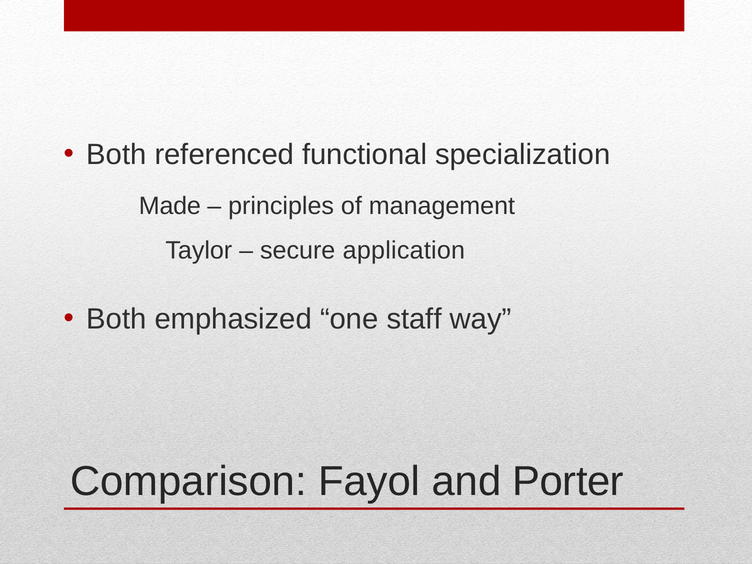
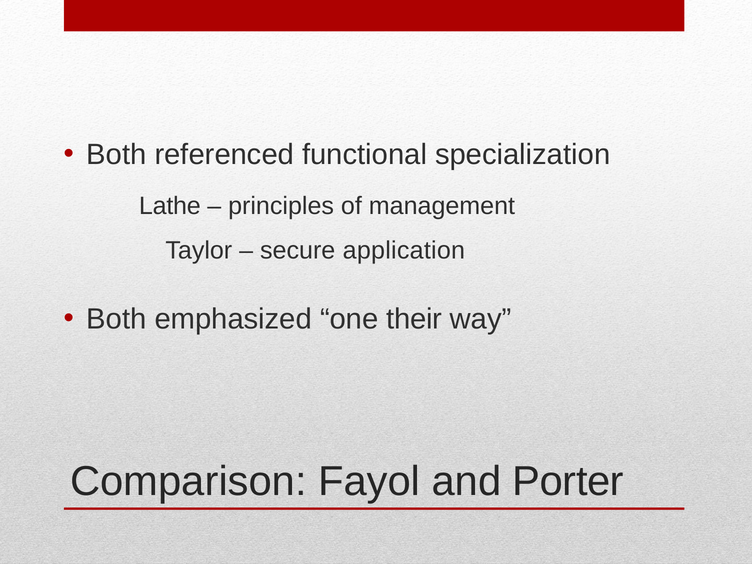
Made: Made -> Lathe (170, 206)
staff: staff -> their (414, 319)
